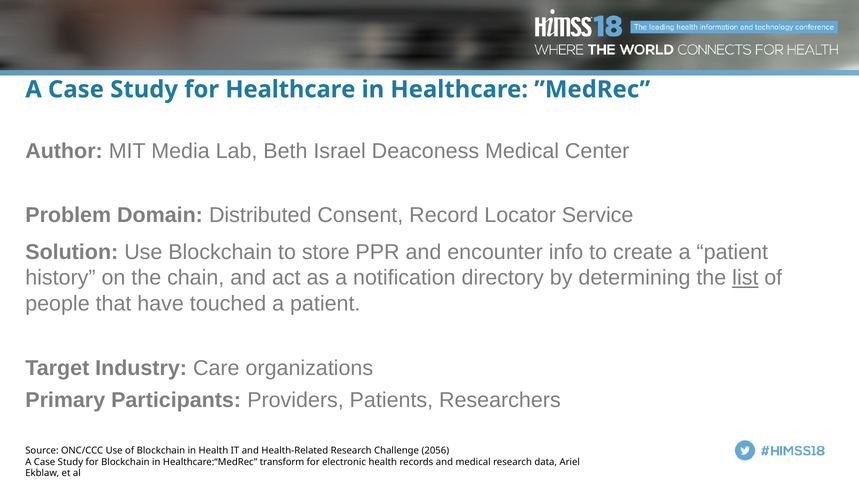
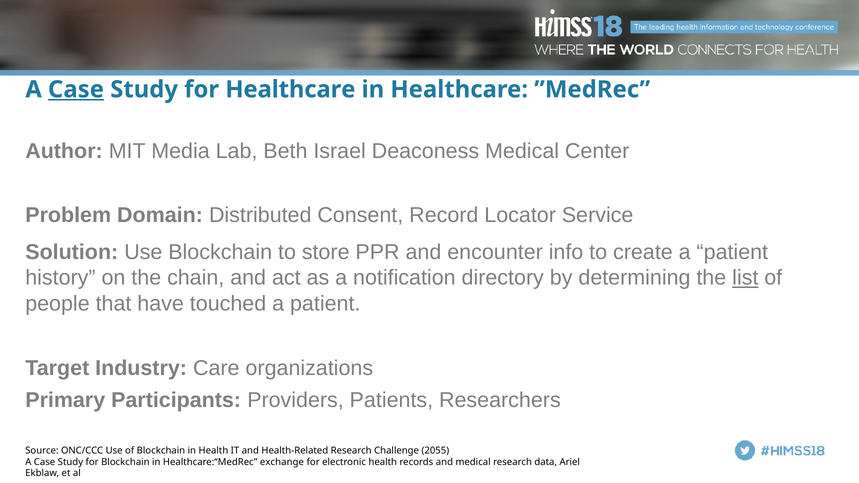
Case underline: none -> present (76, 90)
2056: 2056 -> 2055 (435, 451)
transform: transform -> exchange (282, 462)
